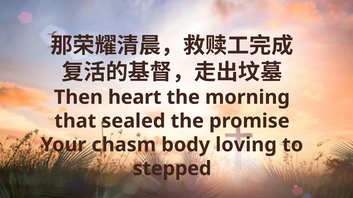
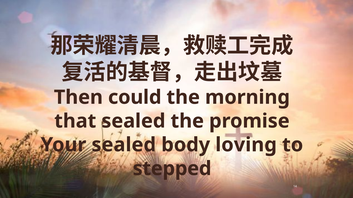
heart: heart -> could (135, 98)
Your chasm: chasm -> sealed (124, 145)
